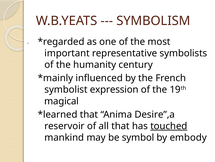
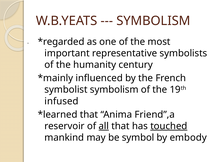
symbolist expression: expression -> symbolism (114, 89)
magical: magical -> infused (61, 101)
Desire”,a: Desire”,a -> Friend”,a (155, 114)
all underline: none -> present (104, 125)
